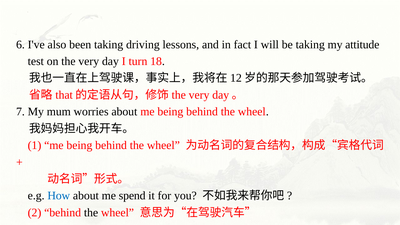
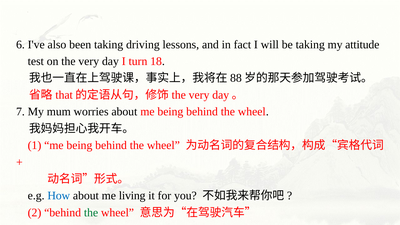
12: 12 -> 88 (236, 78)
spend: spend -> living (132, 196)
the colour: black -> green (91, 213)
